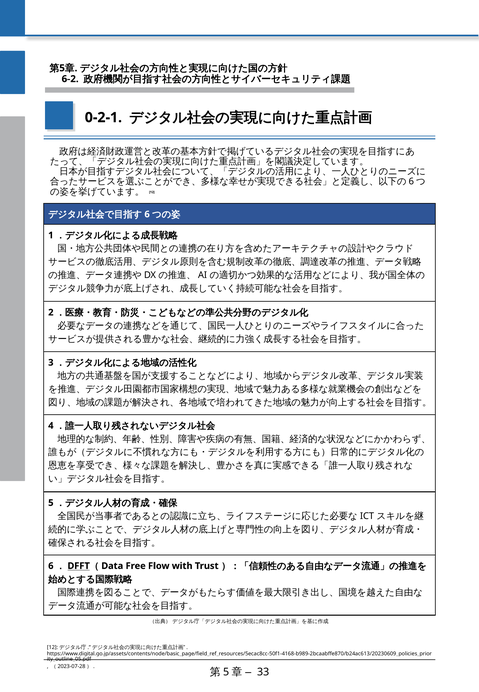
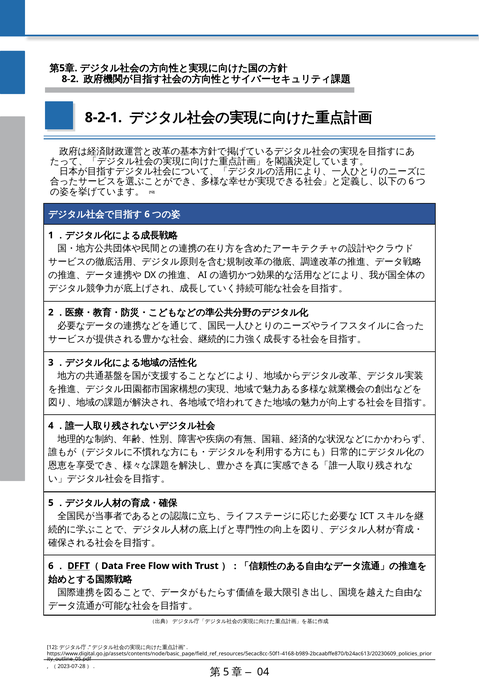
6-2: 6-2 -> 8-2 (70, 79)
0-2-1: 0-2-1 -> 8-2-1 (103, 117)
33: 33 -> 04 (263, 672)
